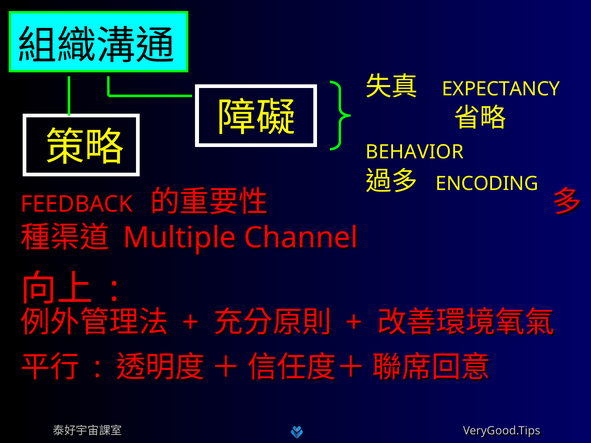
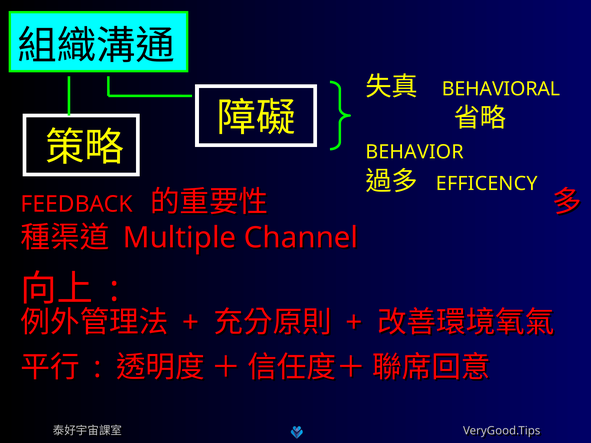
EXPECTANCY: EXPECTANCY -> BEHAVIORAL (501, 89)
ENCODING: ENCODING -> EFFICENCY (487, 184)
